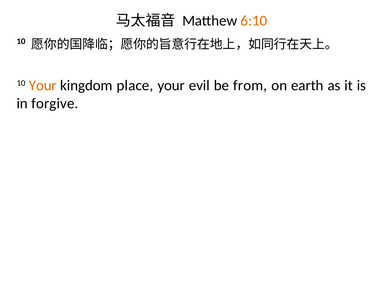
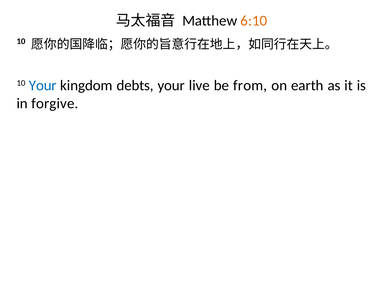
Your colour: orange -> blue (43, 86)
place: place -> debts (135, 86)
evil: evil -> live (199, 86)
